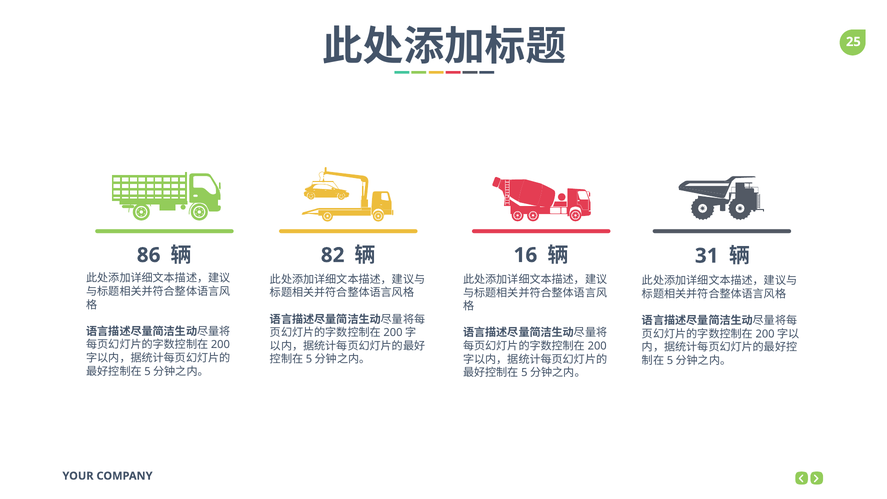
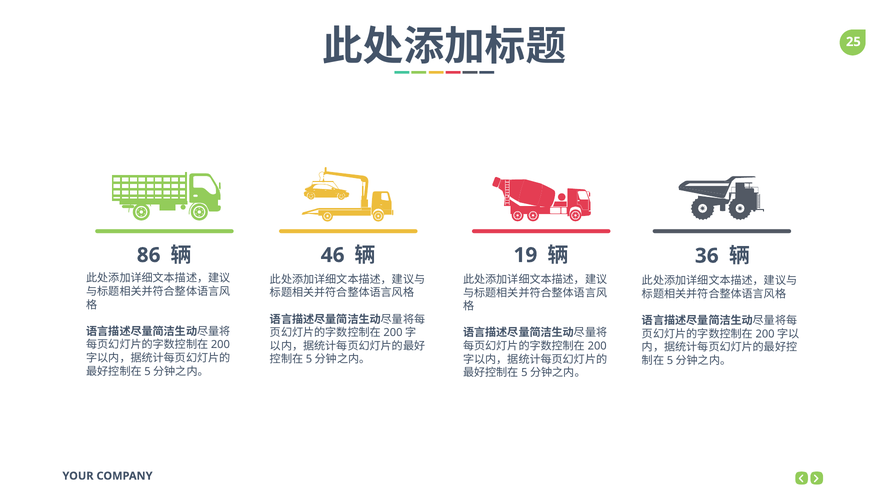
82: 82 -> 46 (333, 255)
16: 16 -> 19 (525, 255)
31: 31 -> 36 (707, 256)
